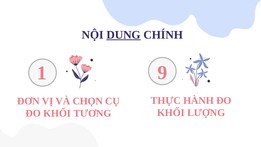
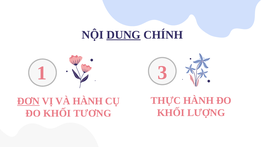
9: 9 -> 3 (162, 73)
ĐƠN underline: none -> present (28, 101)
VÀ CHỌN: CHỌN -> HÀNH (88, 101)
